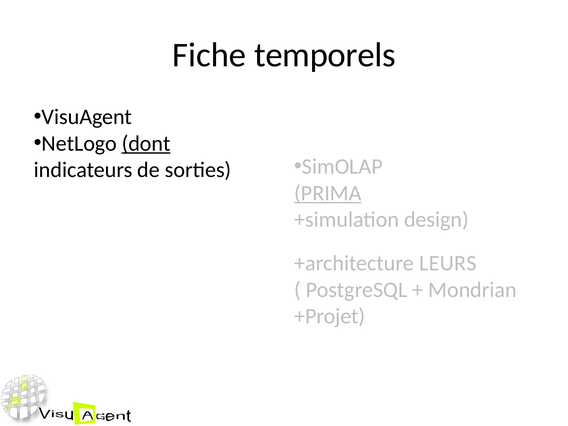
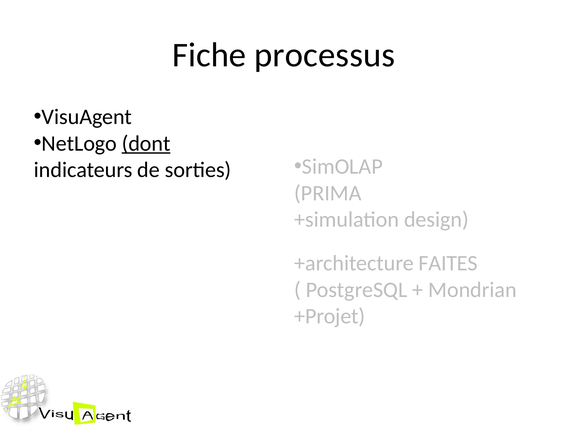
temporels: temporels -> processus (325, 55)
PRIMA underline: present -> none (328, 193)
LEURS: LEURS -> FAITES (448, 263)
